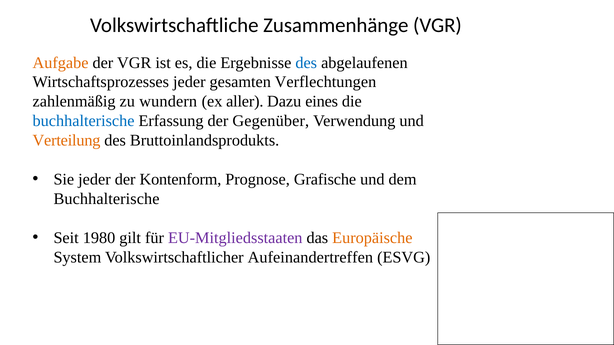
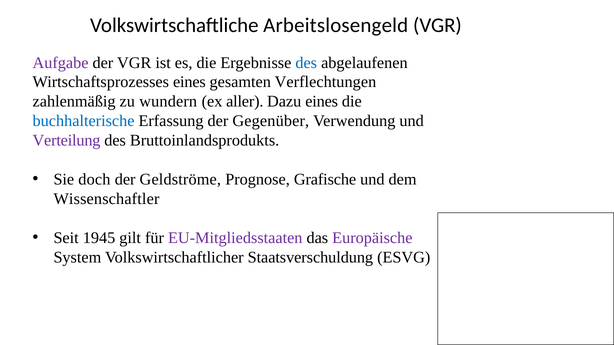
Zusammenhänge: Zusammenhänge -> Arbeitslosengeld (336, 25)
Aufgabe colour: orange -> purple (61, 63)
Wirtschaftsprozesses jeder: jeder -> eines (189, 82)
Verteilung colour: orange -> purple (67, 141)
Sie jeder: jeder -> doch (94, 180)
Kontenform: Kontenform -> Geldströme (180, 180)
Buchhalterische: Buchhalterische -> Wissenschaftler (106, 199)
1980: 1980 -> 1945 (99, 238)
Europäische colour: orange -> purple (372, 238)
Aufeinandertreffen: Aufeinandertreffen -> Staatsverschuldung (310, 258)
